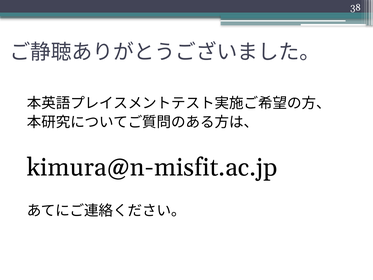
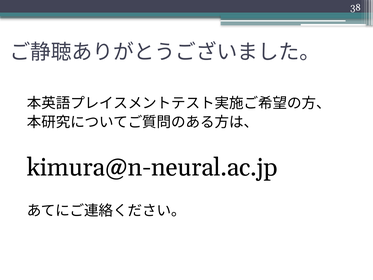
kimura@n-misfit.ac.jp: kimura@n-misfit.ac.jp -> kimura@n-neural.ac.jp (152, 167)
